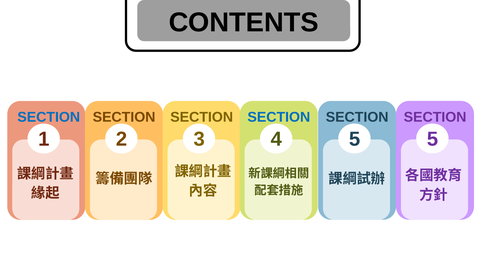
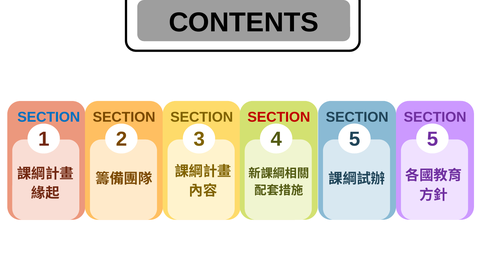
SECTION colour: blue -> red (279, 117)
